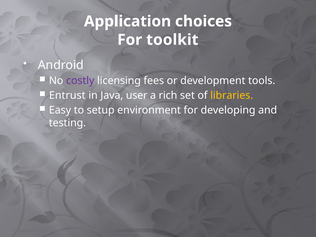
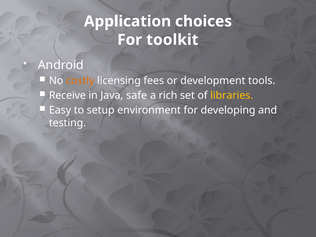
costly colour: purple -> orange (80, 81)
Entrust: Entrust -> Receive (67, 96)
user: user -> safe (137, 96)
